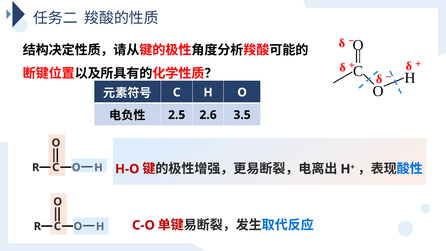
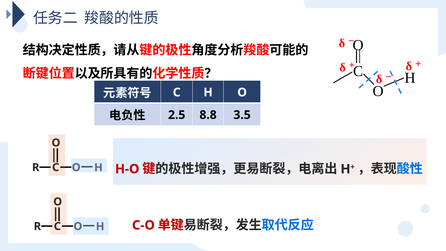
2.6: 2.6 -> 8.8 (208, 115)
